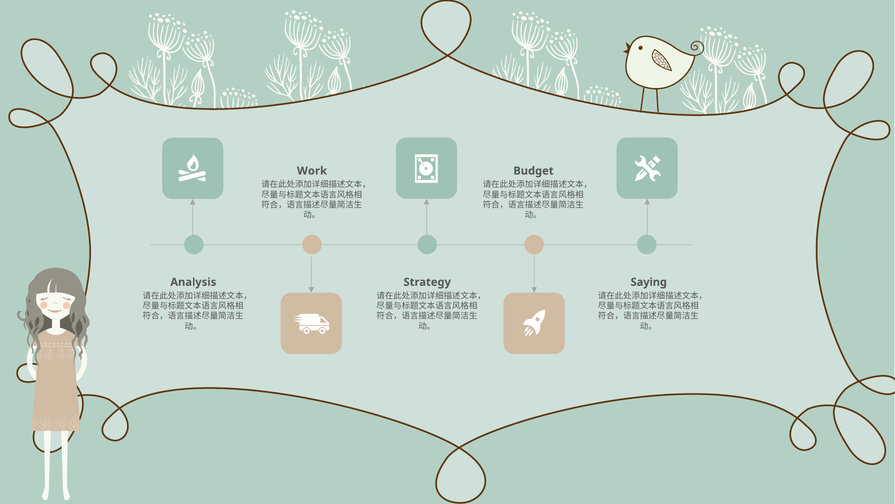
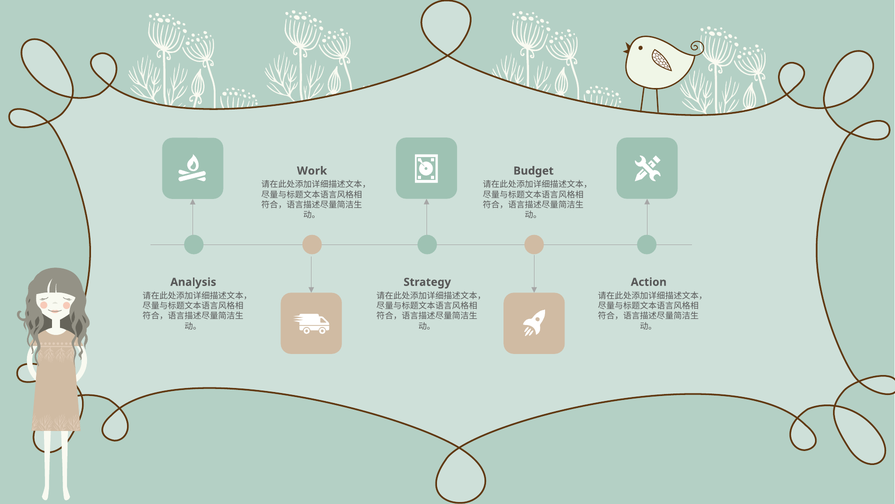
Saying: Saying -> Action (649, 282)
